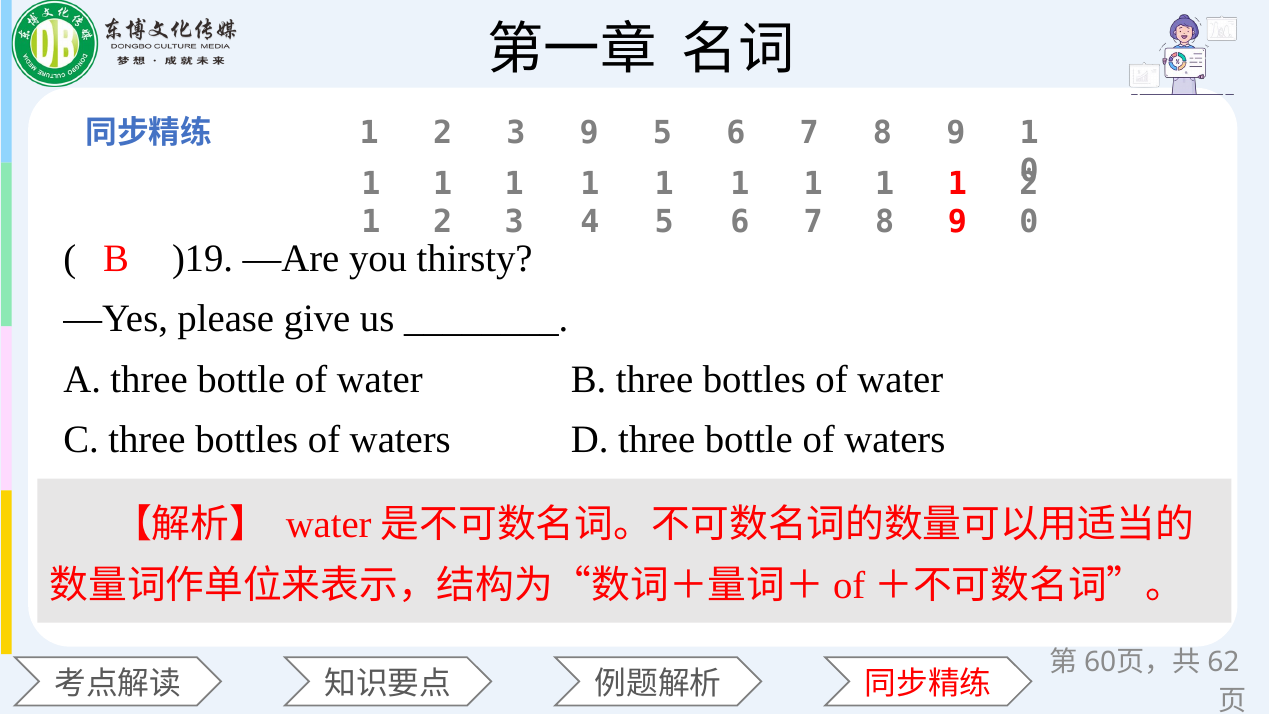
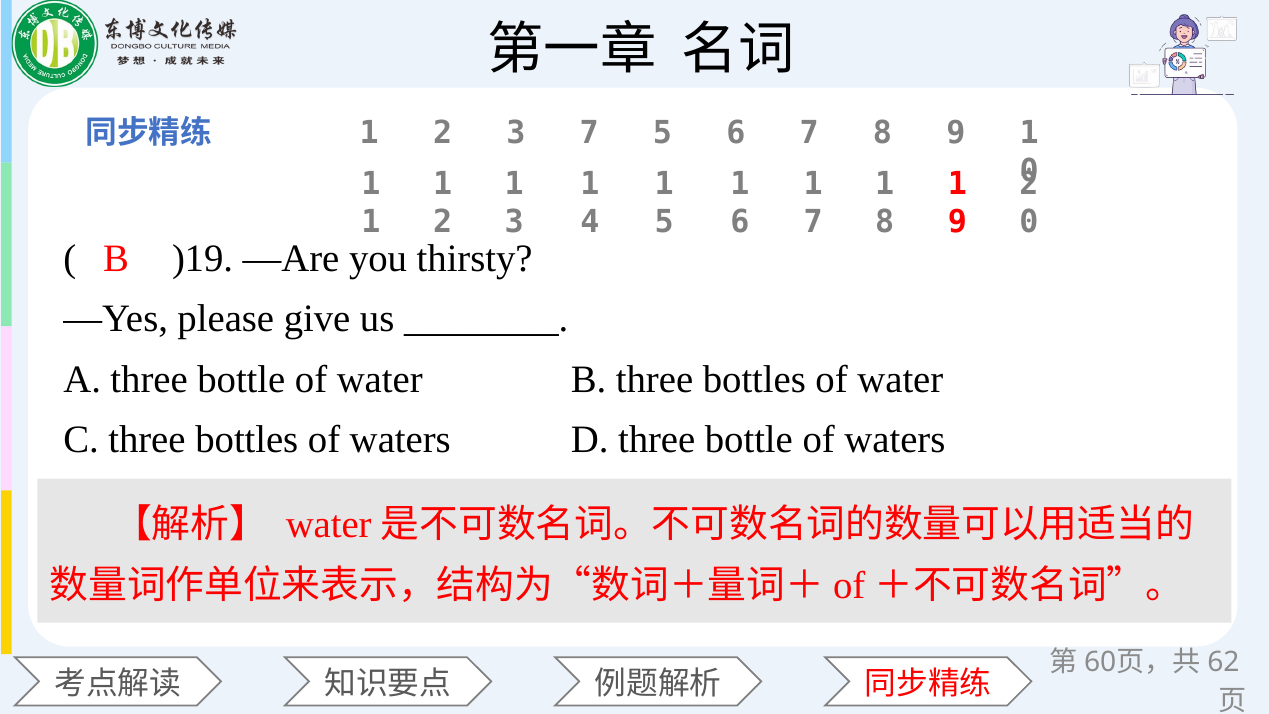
3 9: 9 -> 7 (589, 133)
